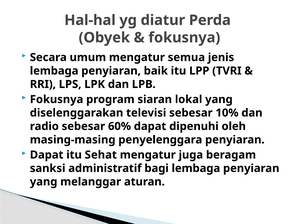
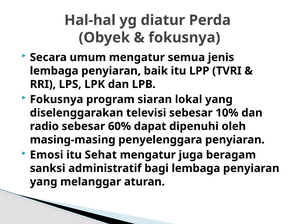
Dapat: Dapat -> Emosi (47, 155)
